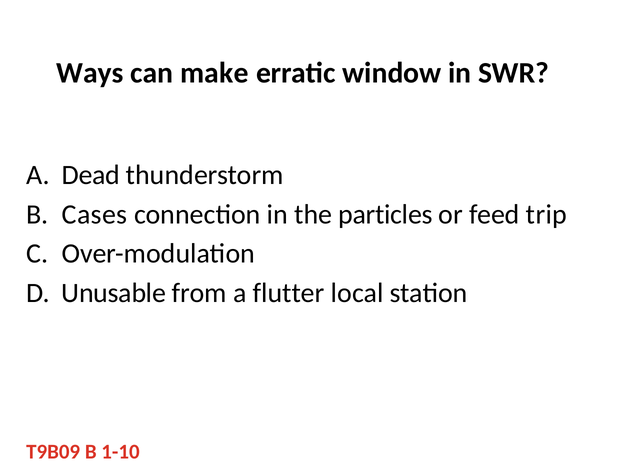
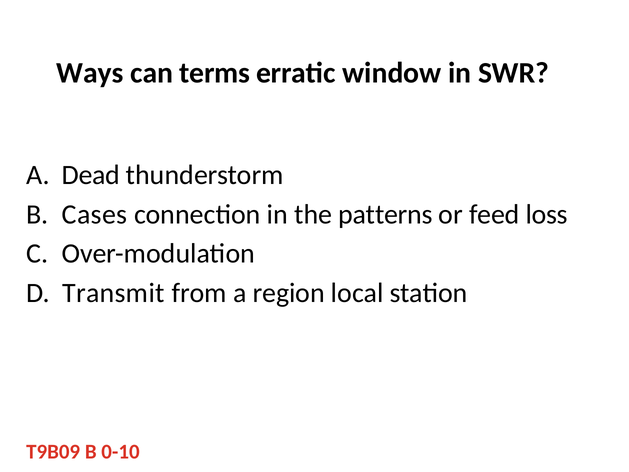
make: make -> terms (215, 73)
particles: particles -> patterns (385, 214)
trip: trip -> loss (547, 214)
Unusable: Unusable -> Transmit (113, 293)
flutter: flutter -> region (289, 293)
1-10: 1-10 -> 0-10 (120, 452)
